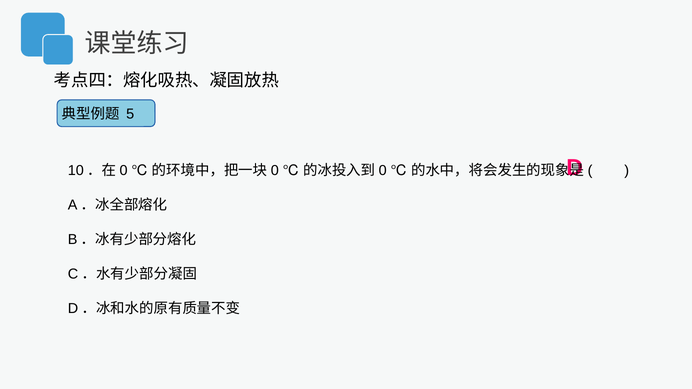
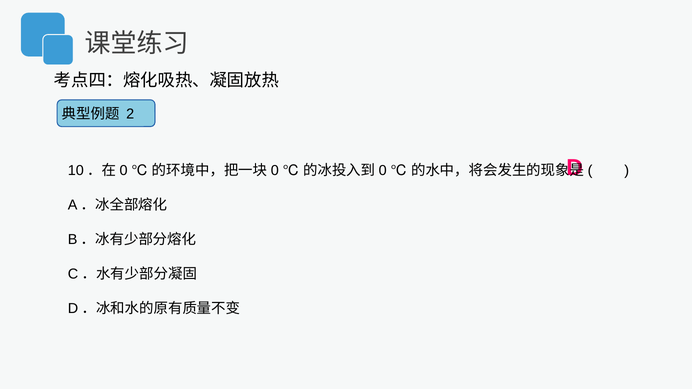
5: 5 -> 2 (130, 114)
